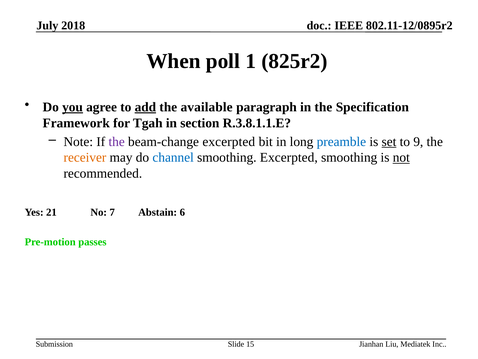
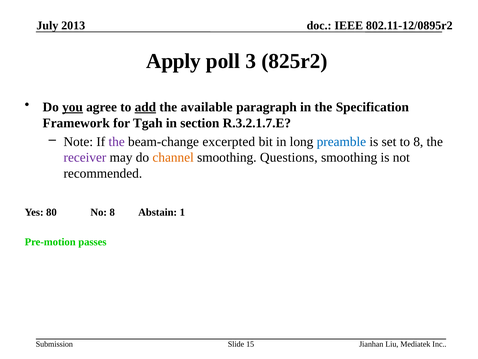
2018: 2018 -> 2013 (73, 26)
When: When -> Apply (174, 61)
1: 1 -> 3 (251, 61)
R.3.8.1.1.E: R.3.8.1.1.E -> R.3.2.1.7.E (257, 123)
set underline: present -> none (389, 141)
to 9: 9 -> 8 (418, 141)
receiver colour: orange -> purple (85, 157)
channel colour: blue -> orange (173, 157)
smoothing Excerpted: Excerpted -> Questions (289, 157)
not underline: present -> none (401, 157)
21: 21 -> 80 (51, 212)
No 7: 7 -> 8 (112, 212)
6: 6 -> 1 (182, 212)
